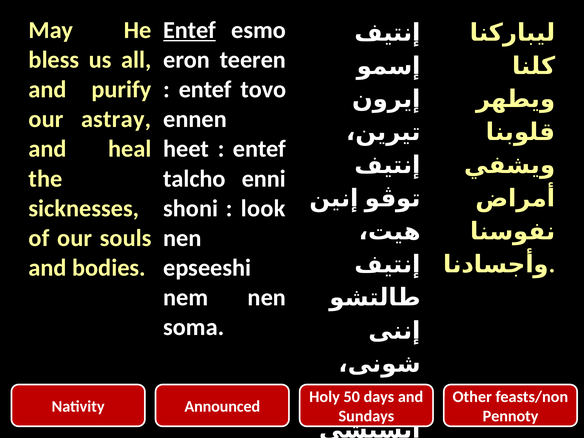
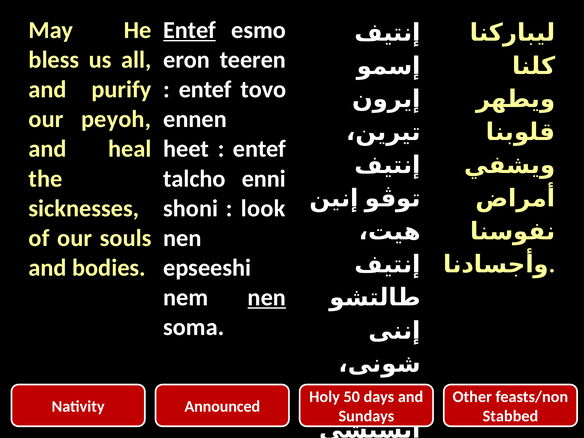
astray: astray -> peyoh (116, 119)
nen underline: none -> present (267, 297)
Pennoty: Pennoty -> Stabbed (510, 416)
